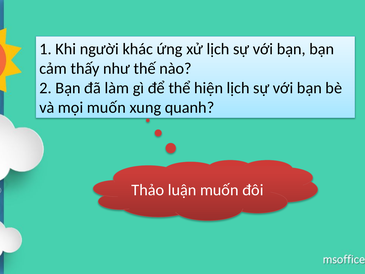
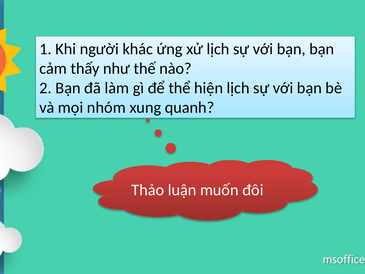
mọi muốn: muốn -> nhóm (106, 107)
